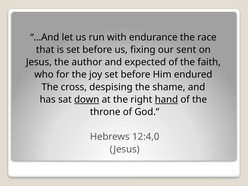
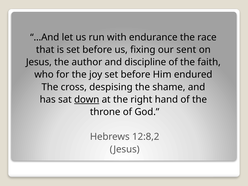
expected: expected -> discipline (145, 62)
hand underline: present -> none (166, 99)
12:4,0: 12:4,0 -> 12:8,2 (146, 137)
